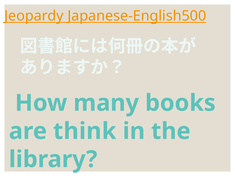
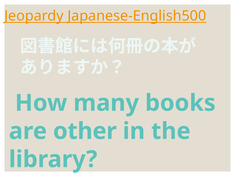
think: think -> other (85, 131)
